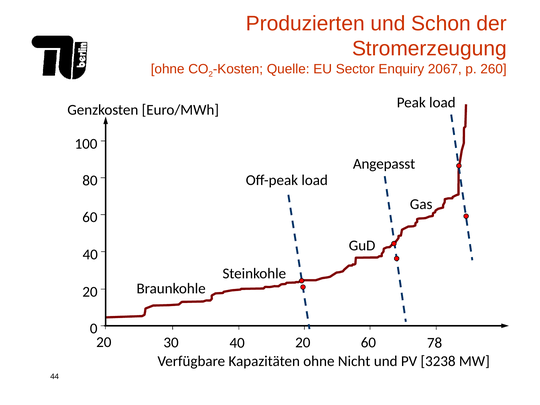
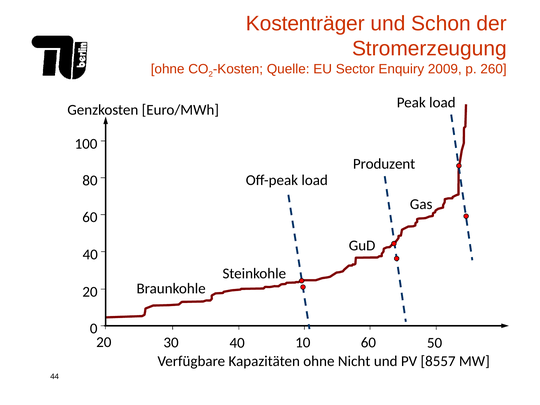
Produzierten: Produzierten -> Kostenträger (305, 23)
2067: 2067 -> 2009 (445, 69)
Angepasst: Angepasst -> Produzent (384, 164)
30 40 20: 20 -> 10 (303, 343)
78: 78 -> 50 (435, 343)
3238: 3238 -> 8557 (438, 361)
